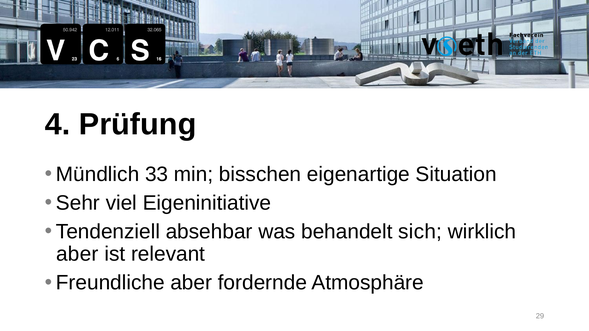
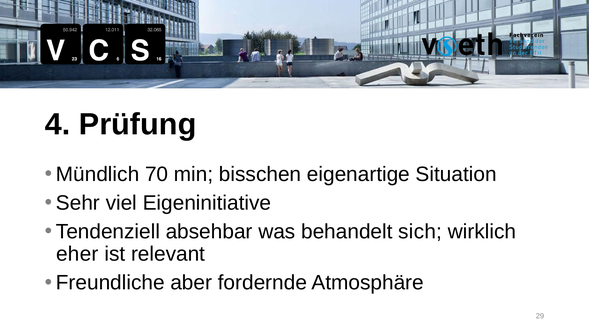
33: 33 -> 70 (157, 174)
aber: aber -> eher (77, 254)
